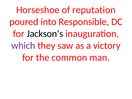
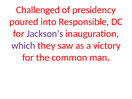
Horseshoe: Horseshoe -> Challenged (38, 10)
reputation: reputation -> presidency (94, 10)
Jackson’s colour: black -> purple (45, 34)
